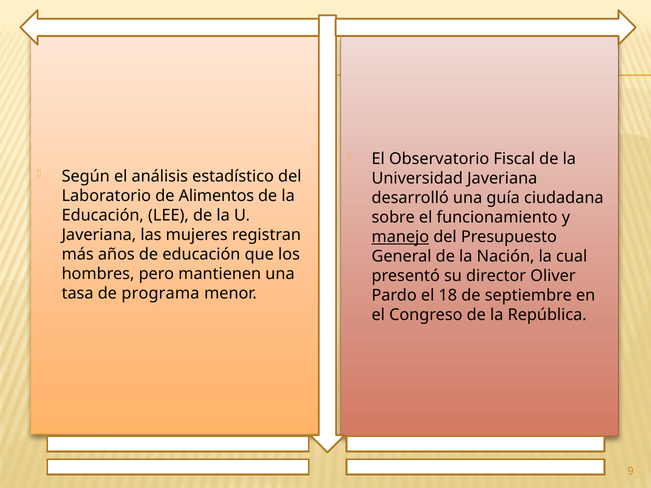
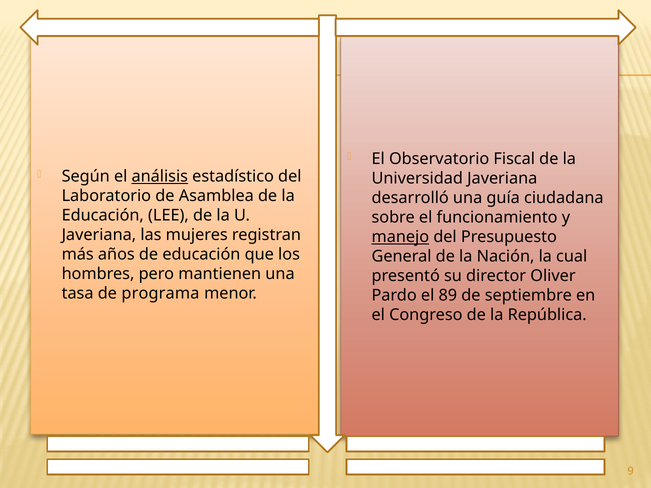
análisis underline: none -> present (160, 176)
Alimentos: Alimentos -> Asamblea (216, 196)
18: 18 -> 89 (448, 296)
